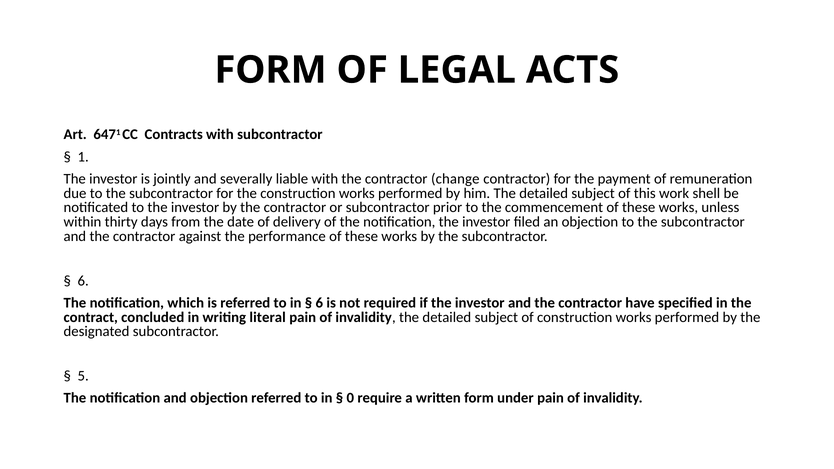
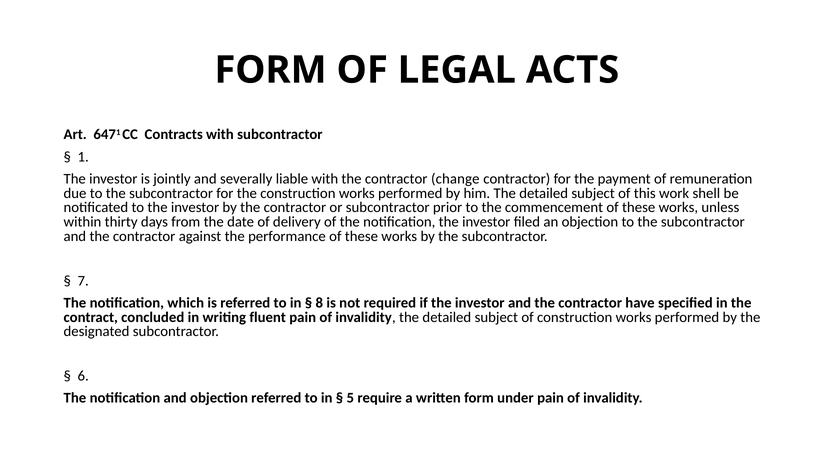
6: 6 -> 7 (83, 281)
6: 6 -> 8 (319, 303)
literal: literal -> fluent (268, 317)
5: 5 -> 6 (83, 376)
0: 0 -> 5 (350, 398)
